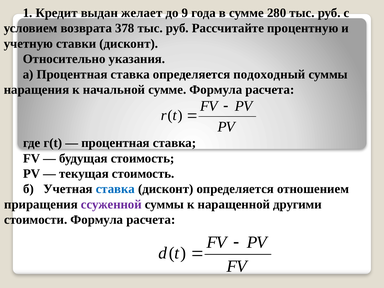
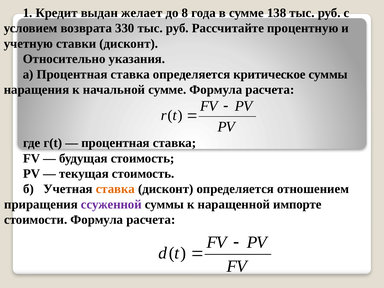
9: 9 -> 8 (185, 13)
280: 280 -> 138 (277, 13)
378: 378 -> 330 (125, 28)
подоходный: подоходный -> критическое (269, 74)
ставка colour: blue -> orange (115, 189)
другими: другими -> импорте (297, 204)
